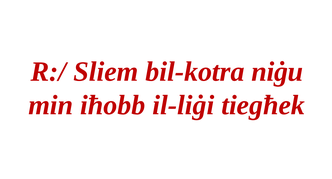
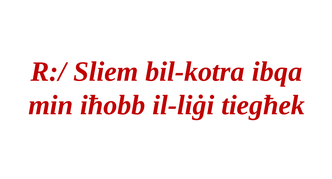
niġu: niġu -> ibqa (277, 72)
